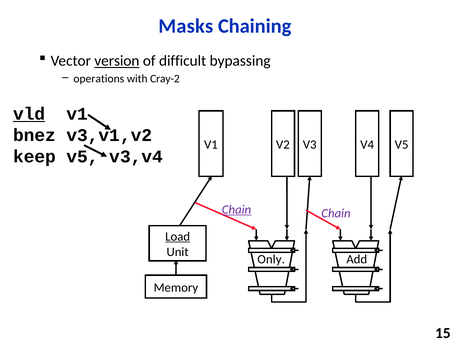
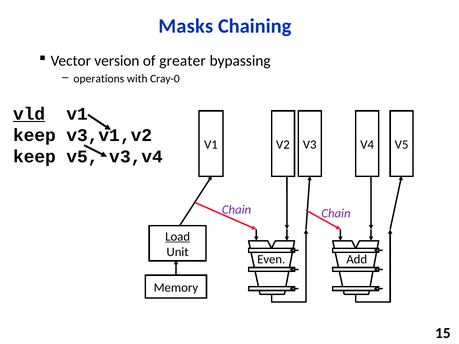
version underline: present -> none (117, 61)
difficult: difficult -> greater (183, 61)
Cray-2: Cray-2 -> Cray-0 (165, 79)
bnez: bnez -> keep (34, 135)
Chain underline: present -> none (237, 210)
Only: Only -> Even (271, 260)
